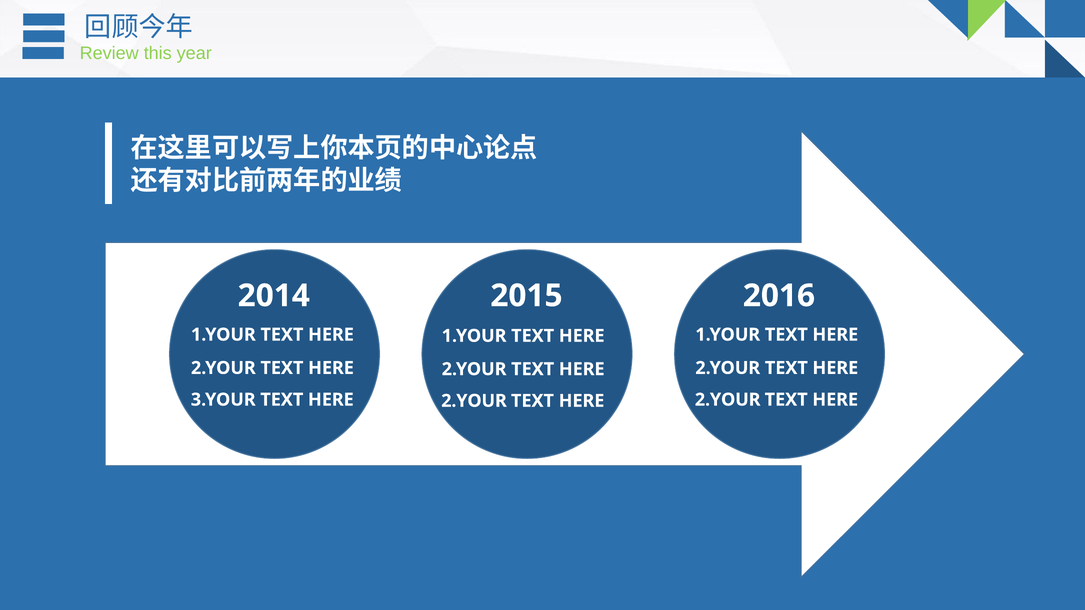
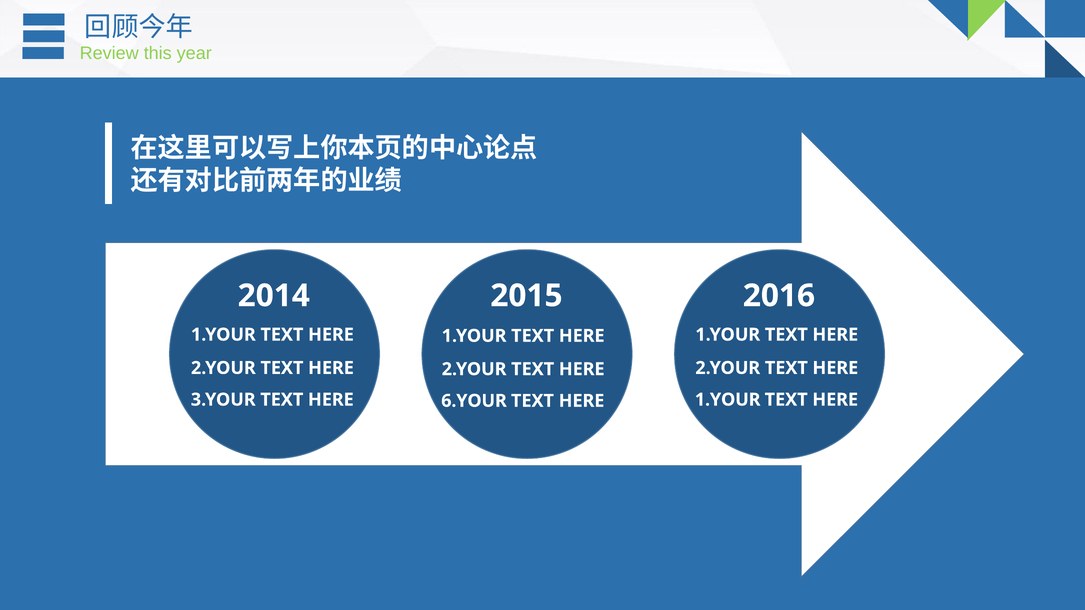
2.YOUR: 2.YOUR -> 1.YOUR (728, 400)
2.YOUR: 2.YOUR -> 6.YOUR (474, 401)
